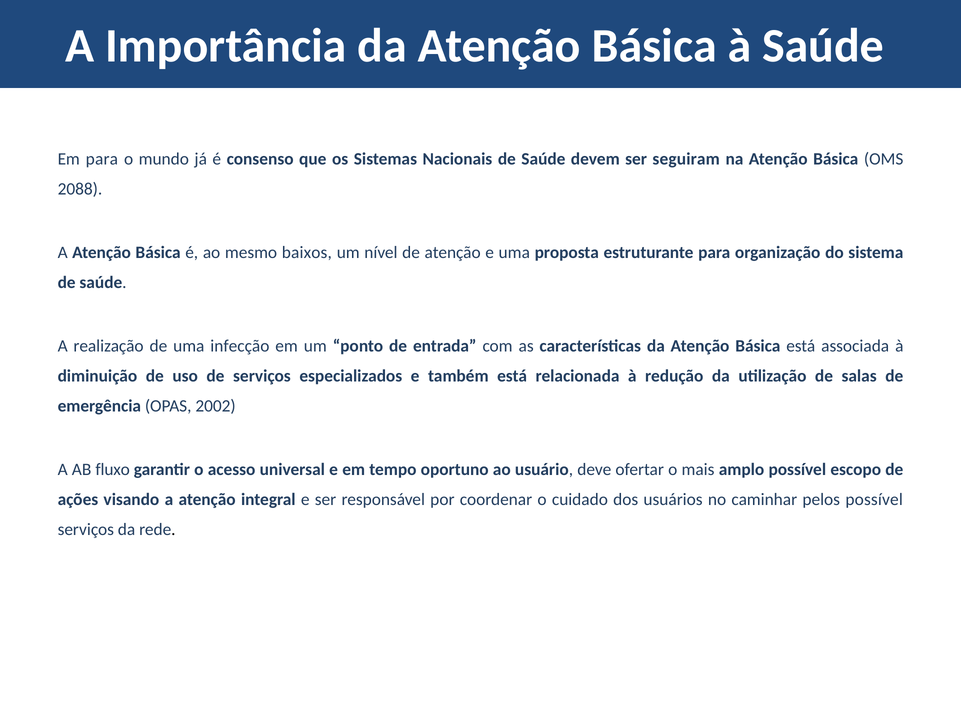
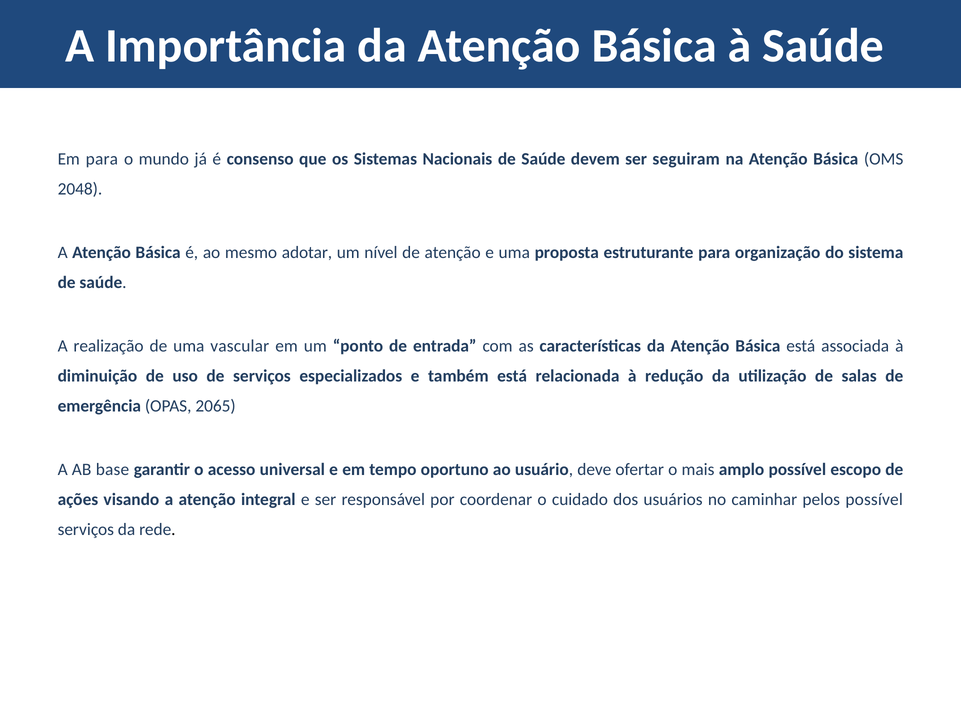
2088: 2088 -> 2048 (80, 189)
baixos: baixos -> adotar (307, 252)
infecção: infecção -> vascular (240, 346)
2002: 2002 -> 2065 (216, 406)
fluxo: fluxo -> base (112, 469)
